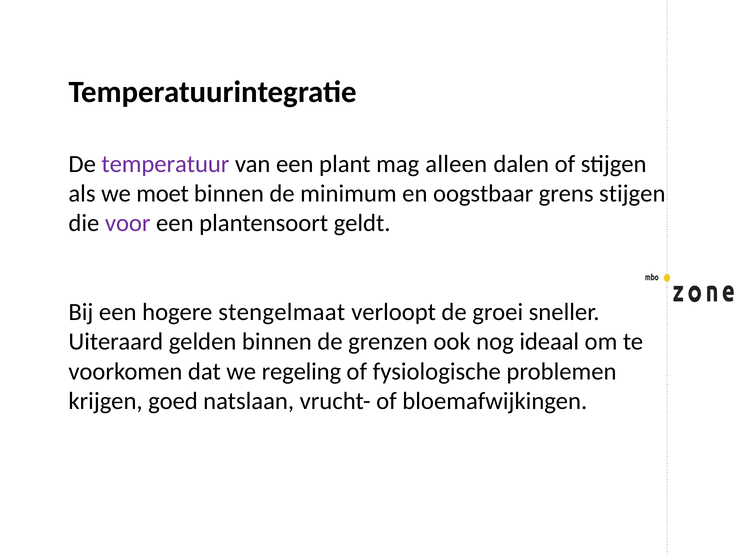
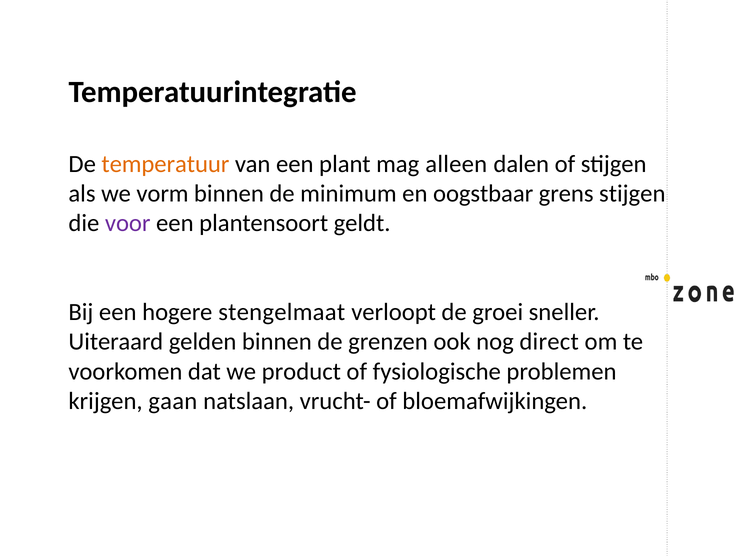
temperatuur colour: purple -> orange (165, 164)
moet: moet -> vorm (163, 193)
ideaal: ideaal -> direct (549, 342)
regeling: regeling -> product (301, 371)
goed: goed -> gaan (173, 401)
